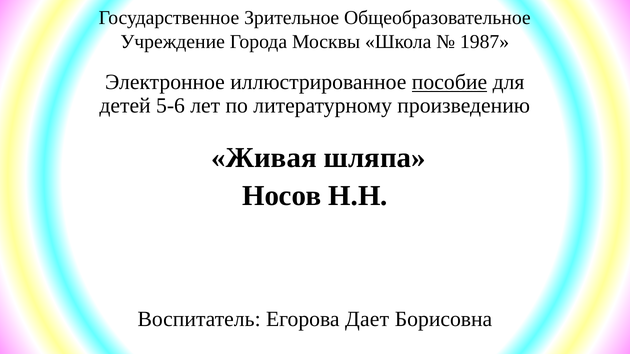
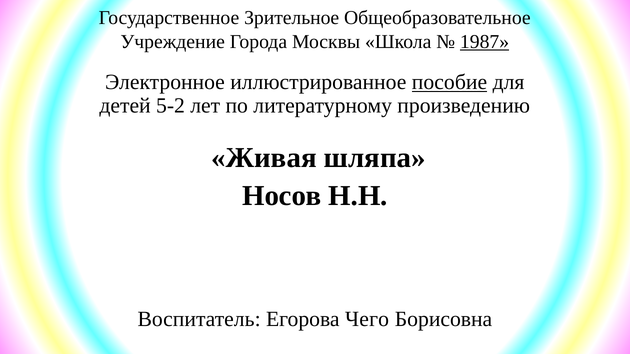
1987 underline: none -> present (485, 42)
5-6: 5-6 -> 5-2 (171, 106)
Дает: Дает -> Чего (367, 319)
